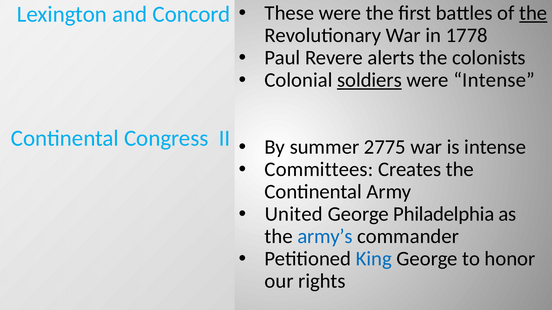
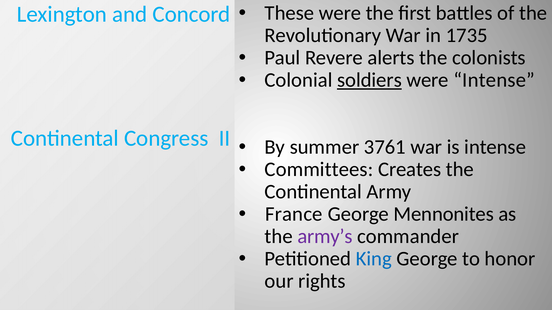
the underline: present -> none (533, 13)
1778: 1778 -> 1735 (467, 35)
2775: 2775 -> 3761 (385, 147)
United: United -> France (294, 214)
Philadelphia: Philadelphia -> Mennonites (444, 214)
army’s colour: blue -> purple (325, 237)
